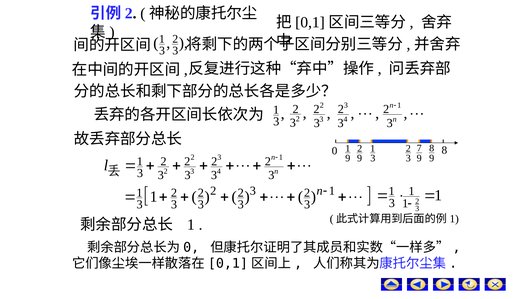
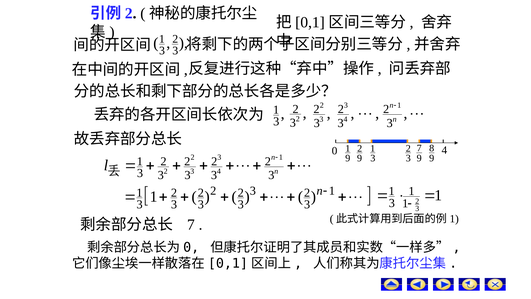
0 8: 8 -> 4 (444, 150)
1: 1 -> 7 (191, 224)
